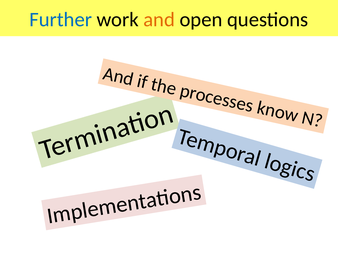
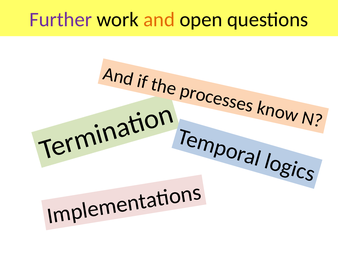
Further colour: blue -> purple (61, 20)
